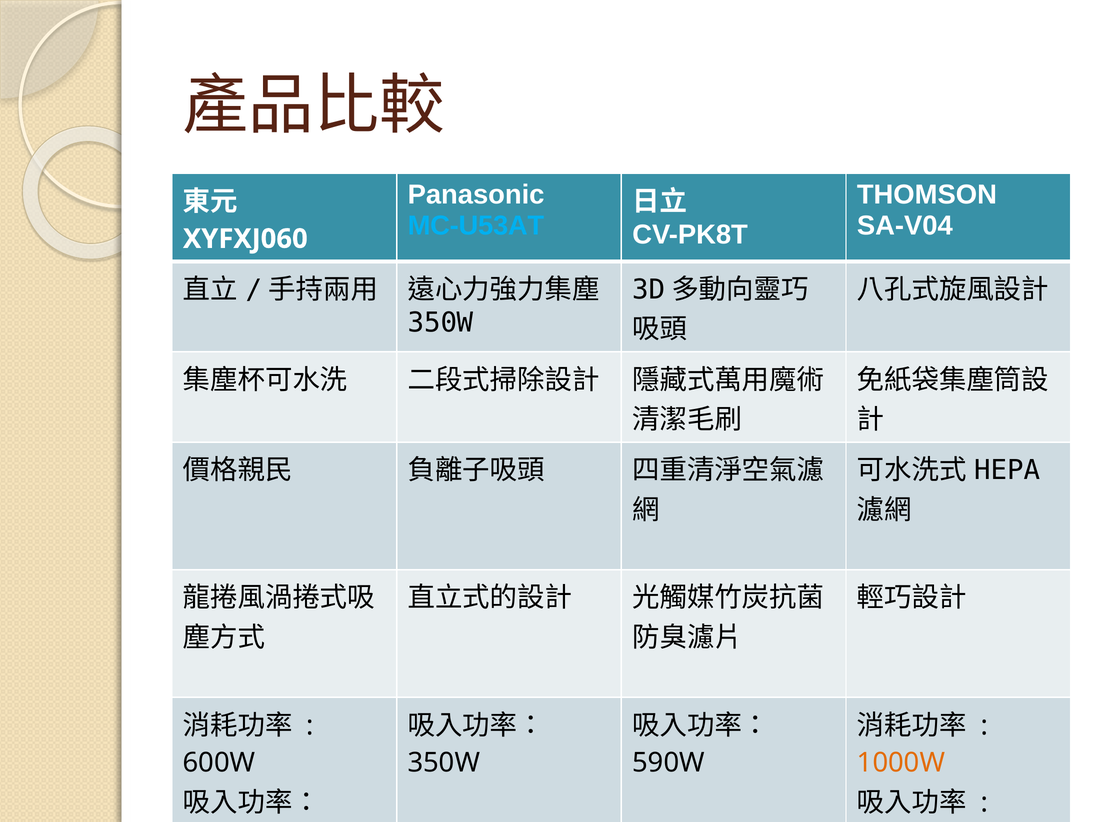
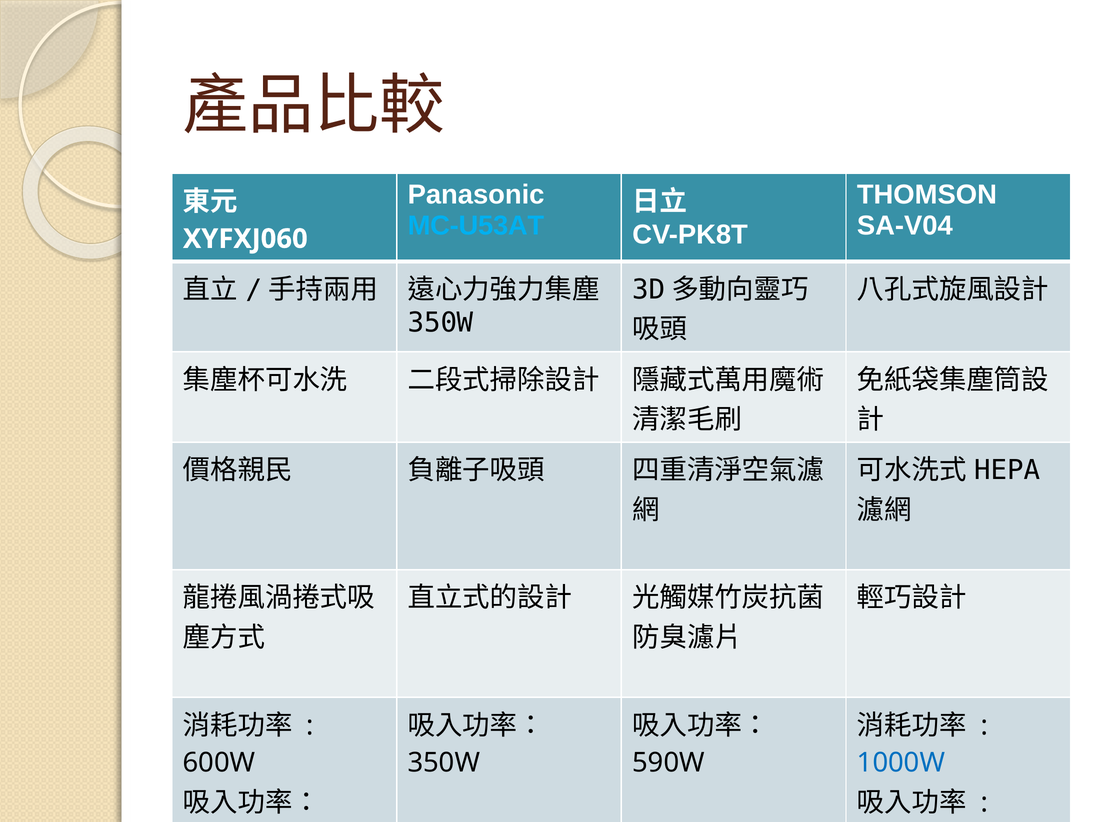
1000W colour: orange -> blue (901, 763)
